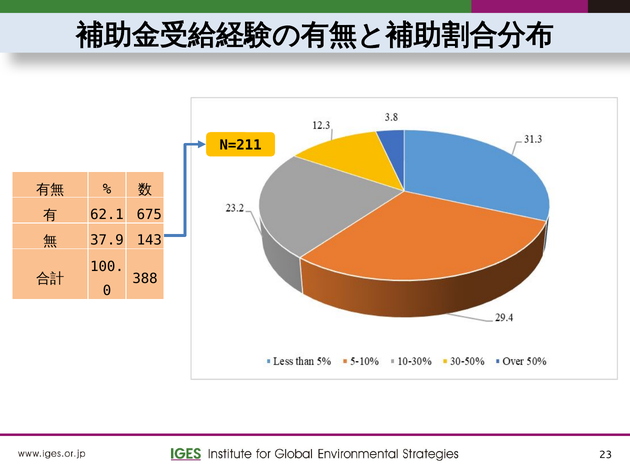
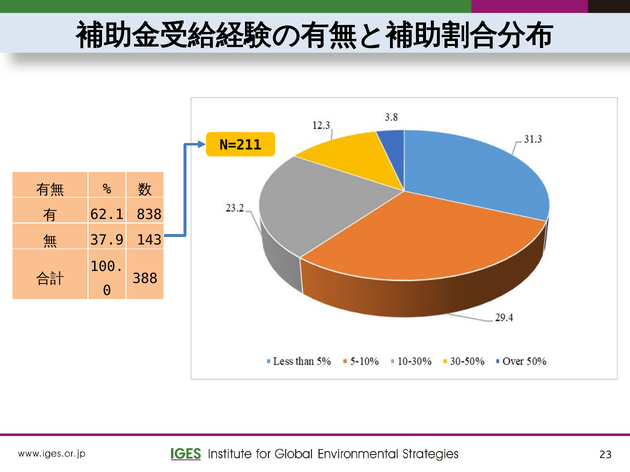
675: 675 -> 838 (149, 215)
